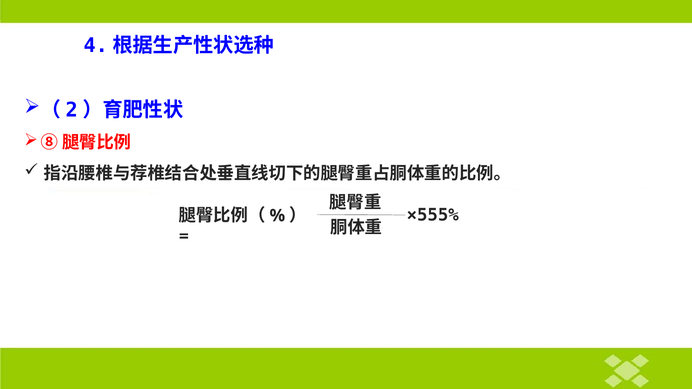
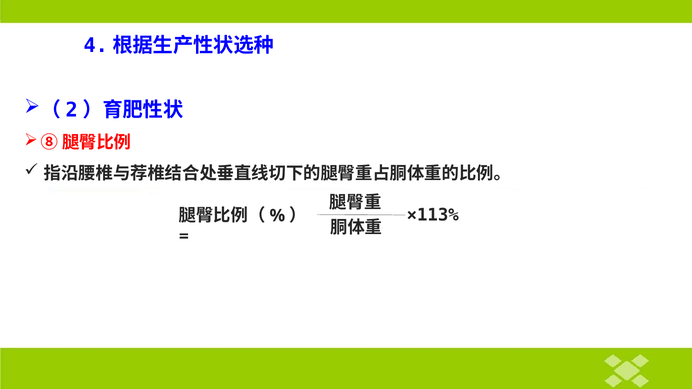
×555%: ×555% -> ×113% (433, 215)
